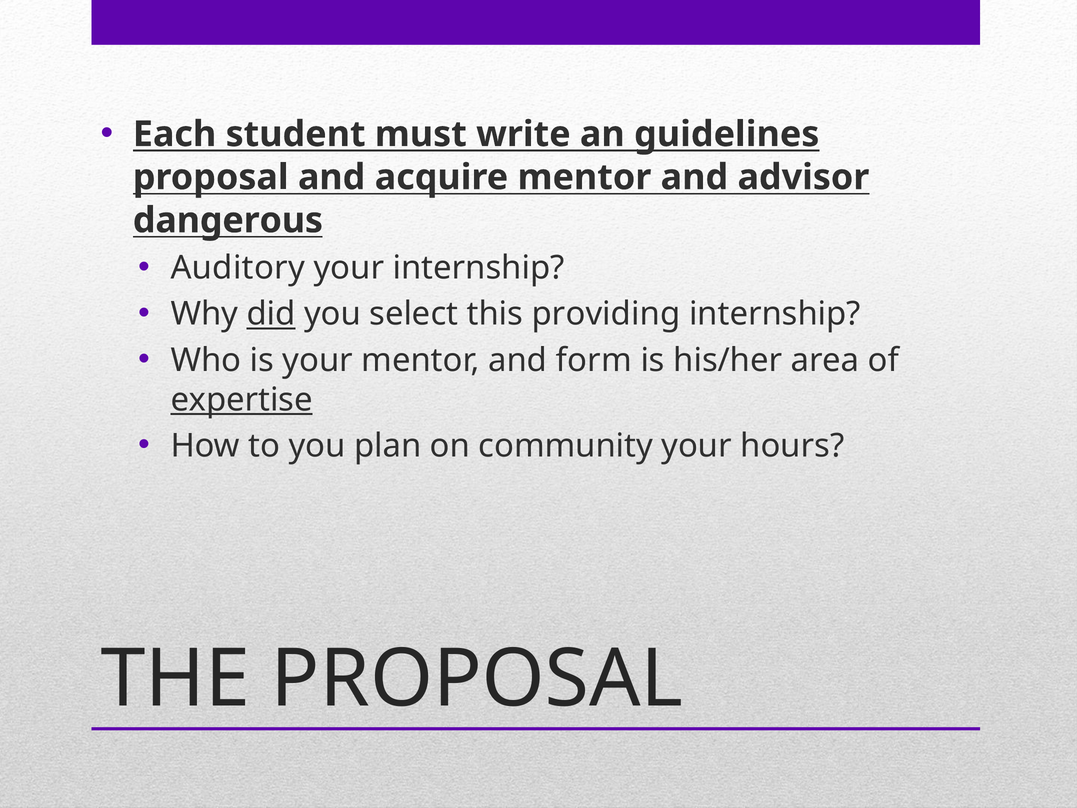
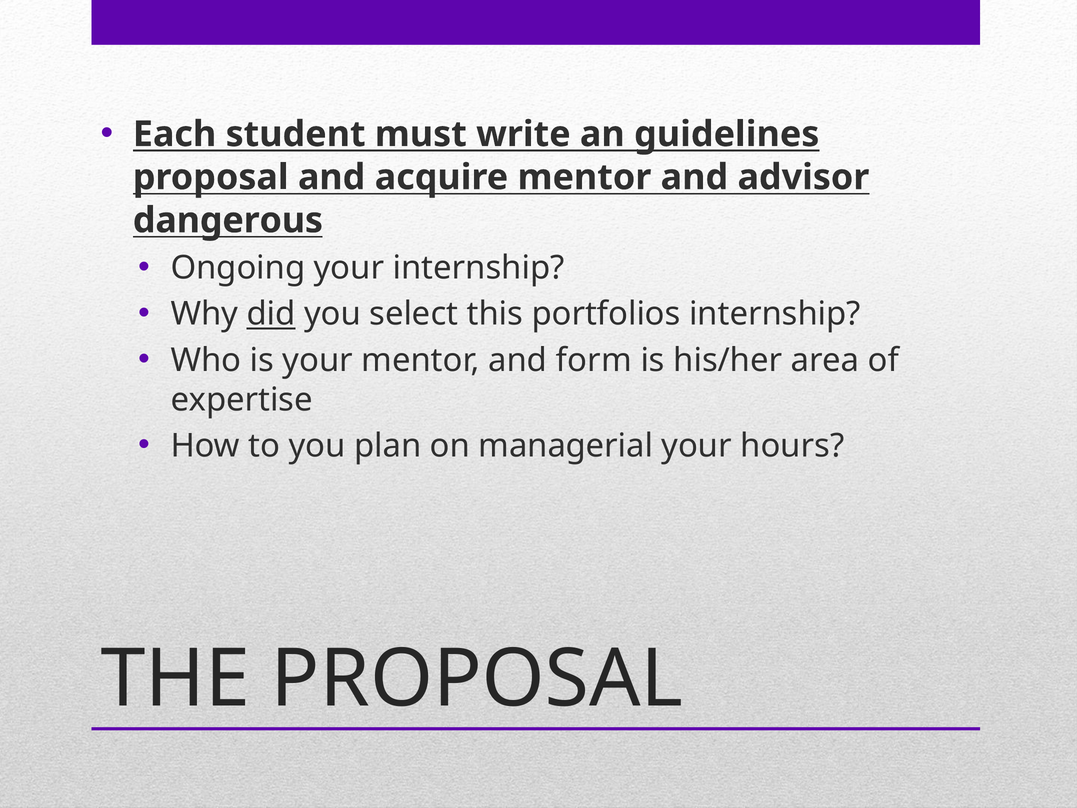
Auditory: Auditory -> Ongoing (238, 268)
providing: providing -> portfolios (606, 314)
expertise underline: present -> none (242, 400)
community: community -> managerial (566, 446)
